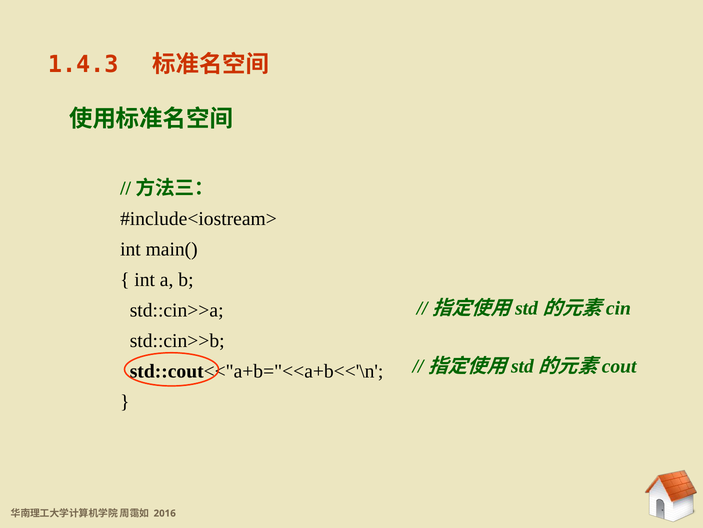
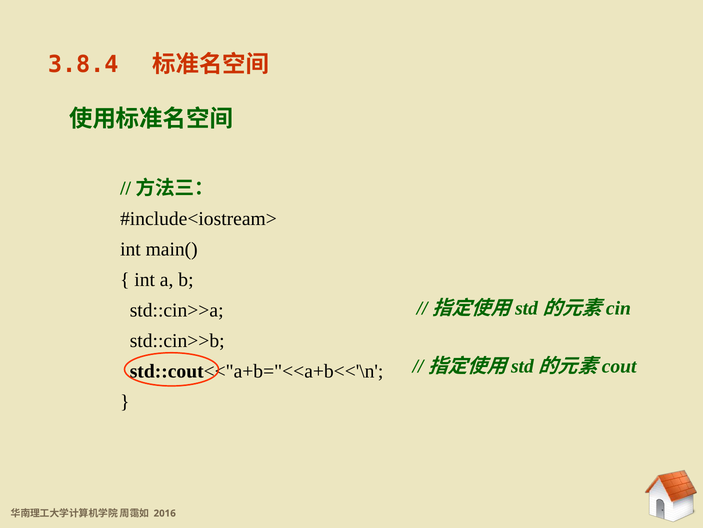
1.4.3: 1.4.3 -> 3.8.4 (83, 64)
